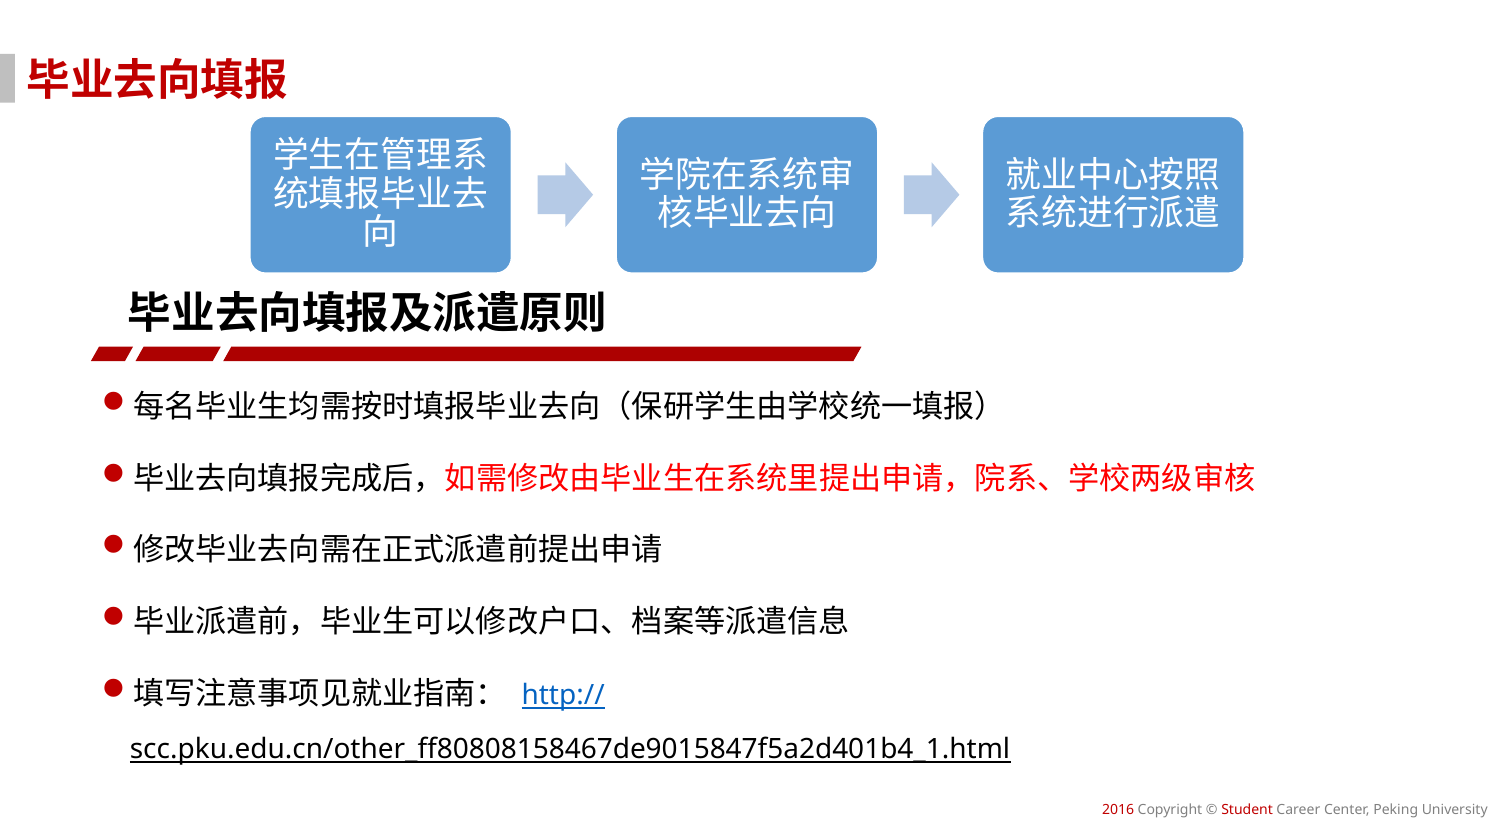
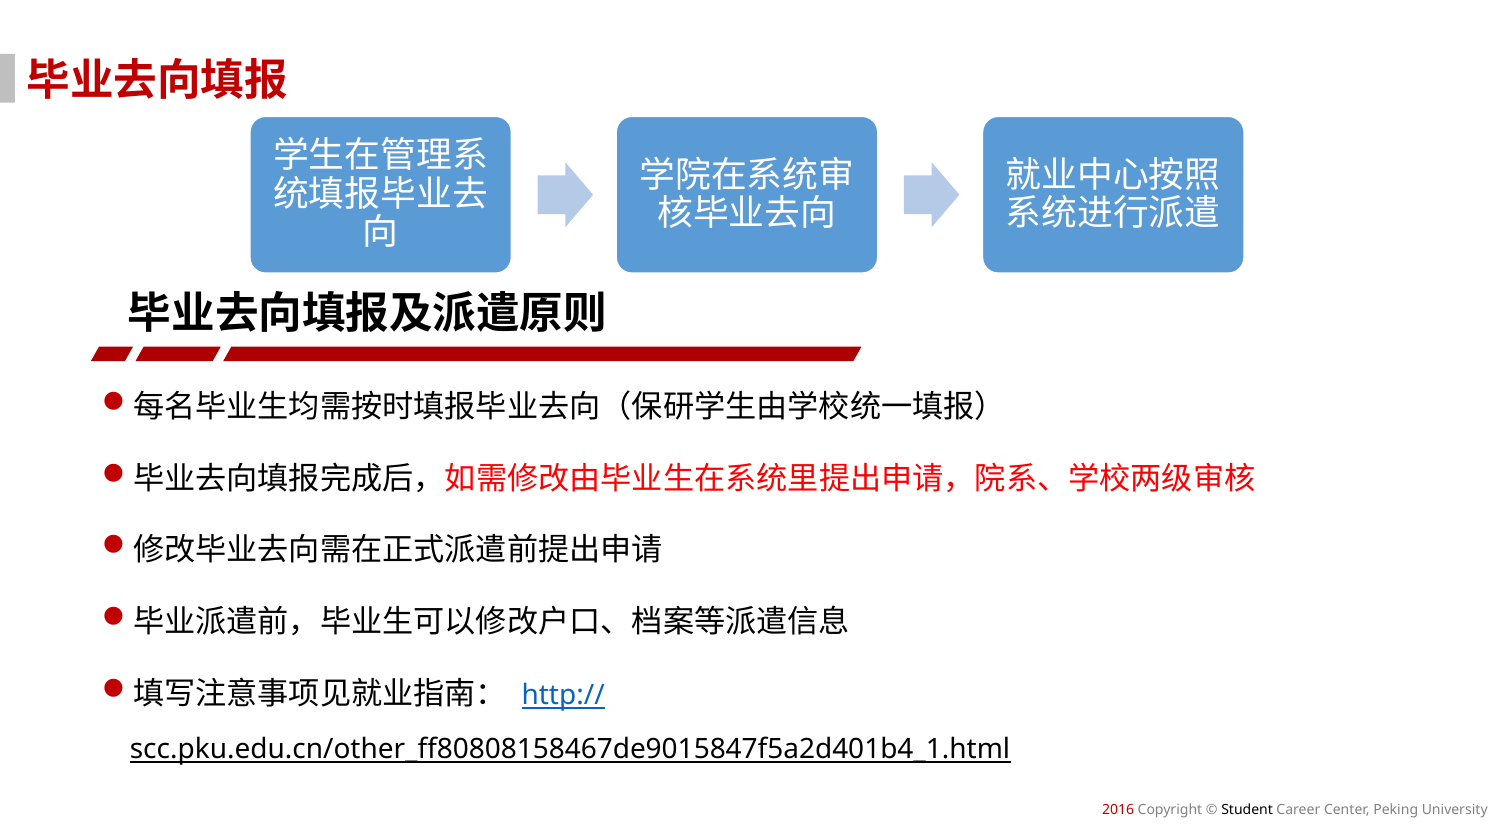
Student colour: red -> black (1247, 810)
